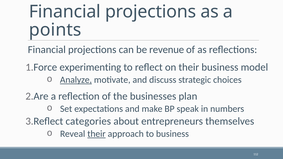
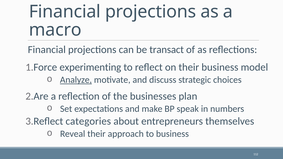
points: points -> macro (55, 30)
revenue: revenue -> transact (167, 50)
their underline: present -> none (96, 134)
